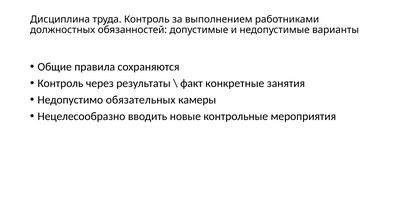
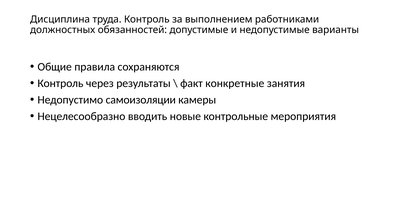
обязательных: обязательных -> самоизоляции (141, 100)
